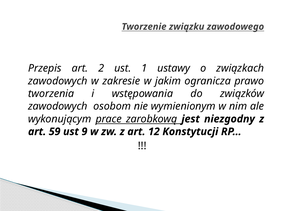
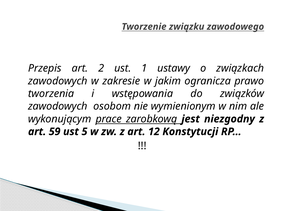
9: 9 -> 5 (84, 131)
